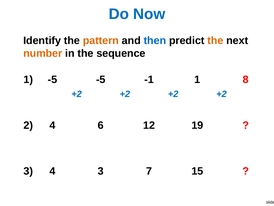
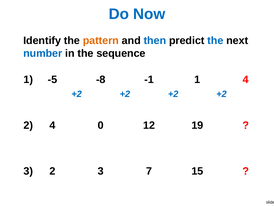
the colour: orange -> blue (215, 40)
number colour: orange -> blue (43, 53)
-5 -5: -5 -> -8 (101, 79)
1 8: 8 -> 4 (246, 79)
6: 6 -> 0 (101, 125)
3 4: 4 -> 2 (52, 171)
